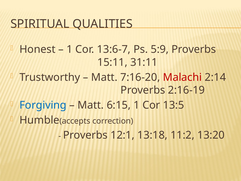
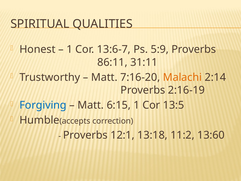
15:11: 15:11 -> 86:11 (112, 62)
Malachi colour: red -> orange (182, 77)
13:20: 13:20 -> 13:60 (211, 135)
